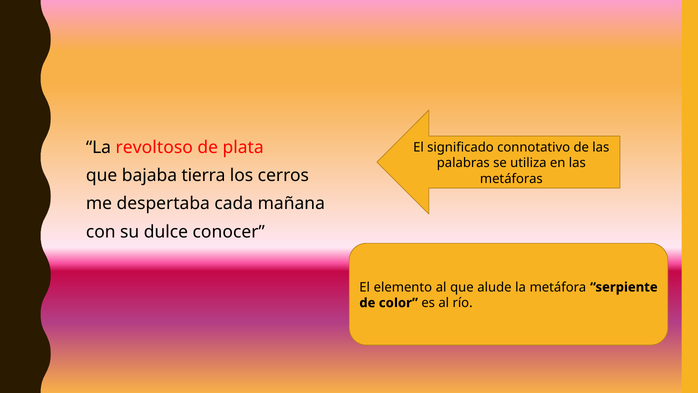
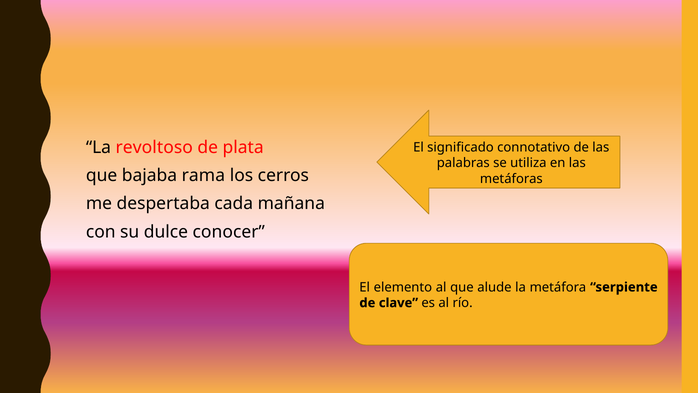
tierra: tierra -> rama (203, 175)
color: color -> clave (398, 303)
